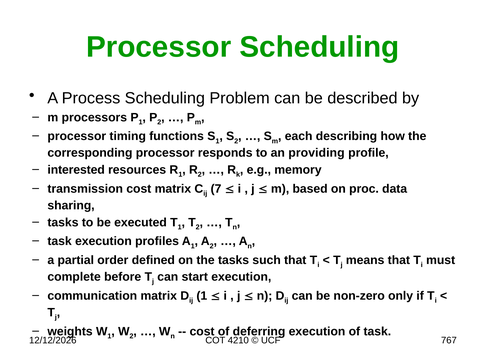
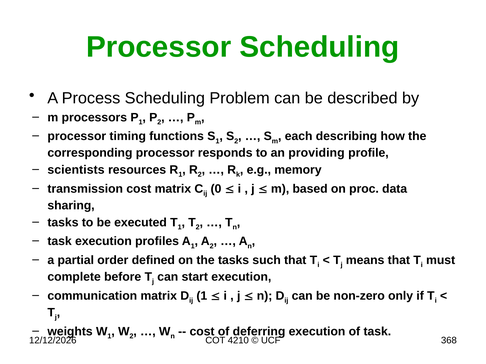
interested: interested -> scientists (76, 170)
7: 7 -> 0 (216, 189)
767: 767 -> 368 (449, 341)
